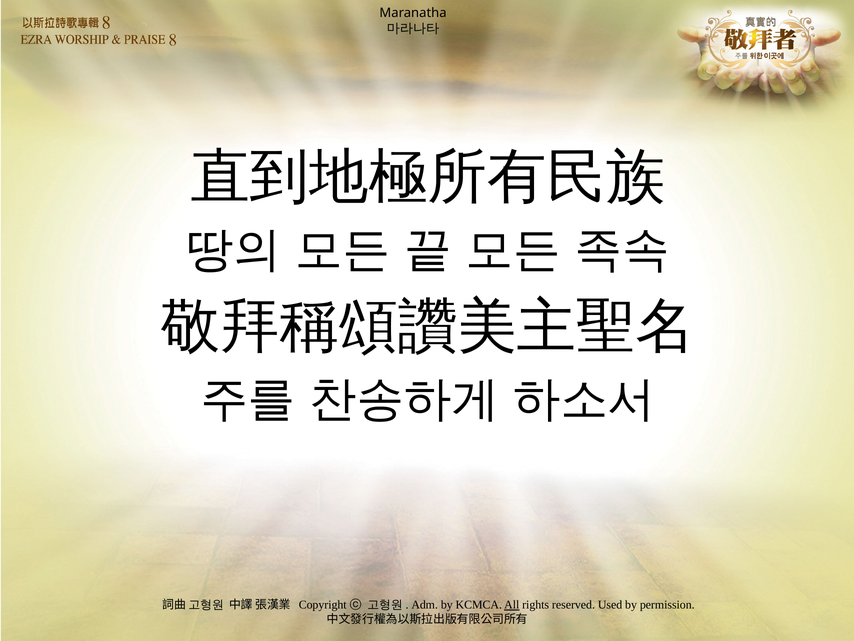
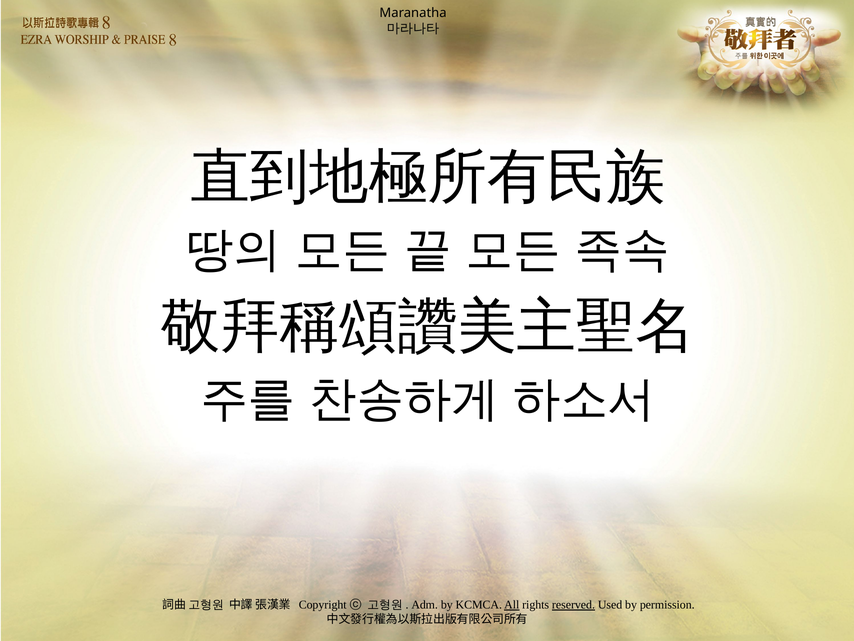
reserved underline: none -> present (573, 604)
